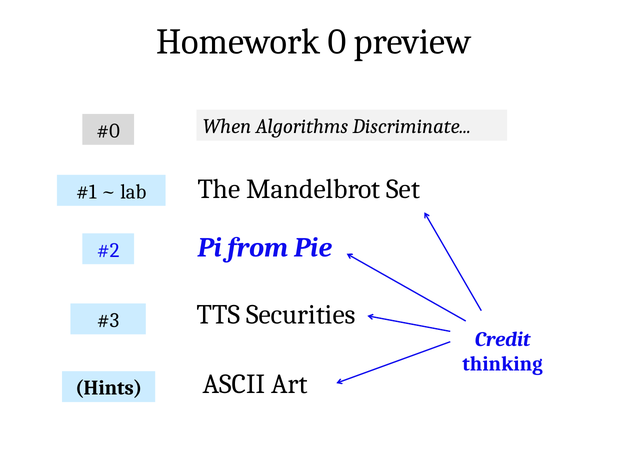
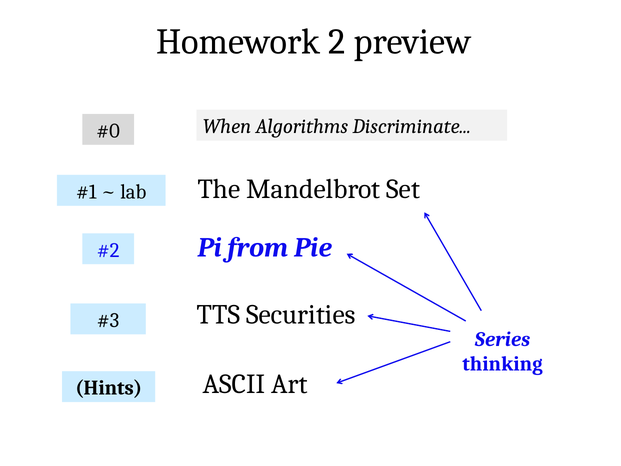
0: 0 -> 2 (337, 42)
Credit: Credit -> Series (502, 339)
